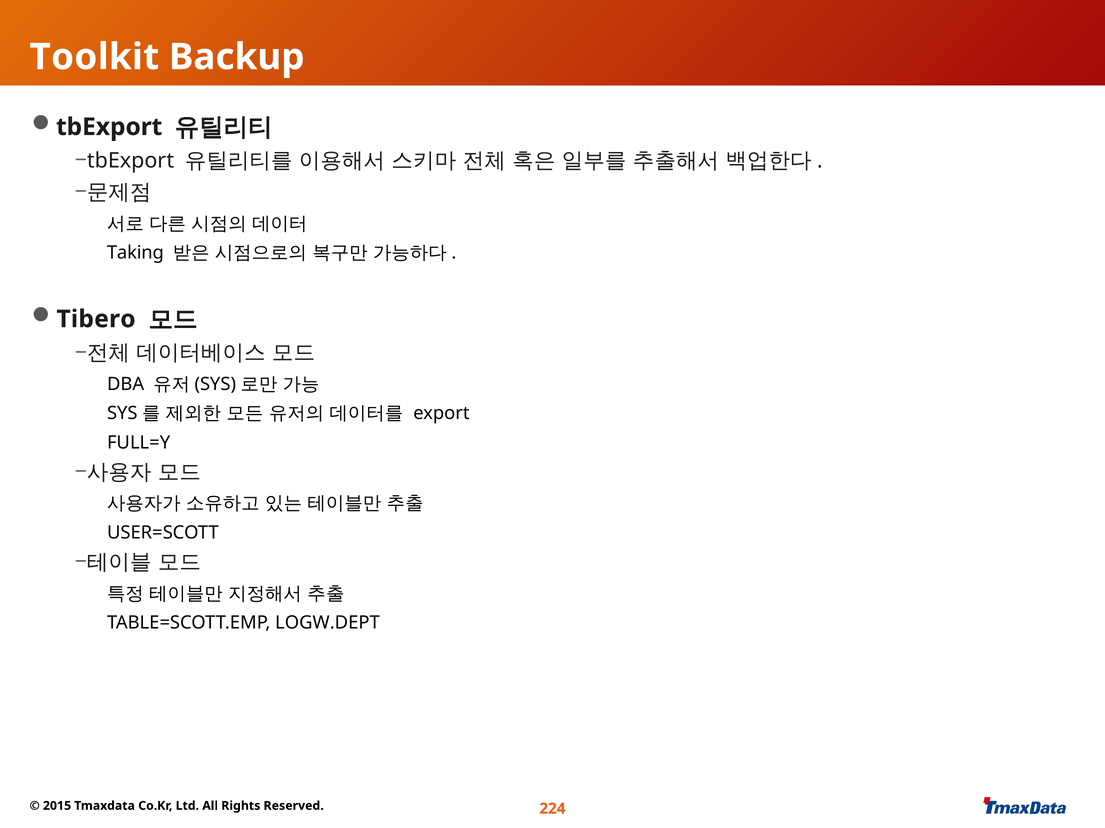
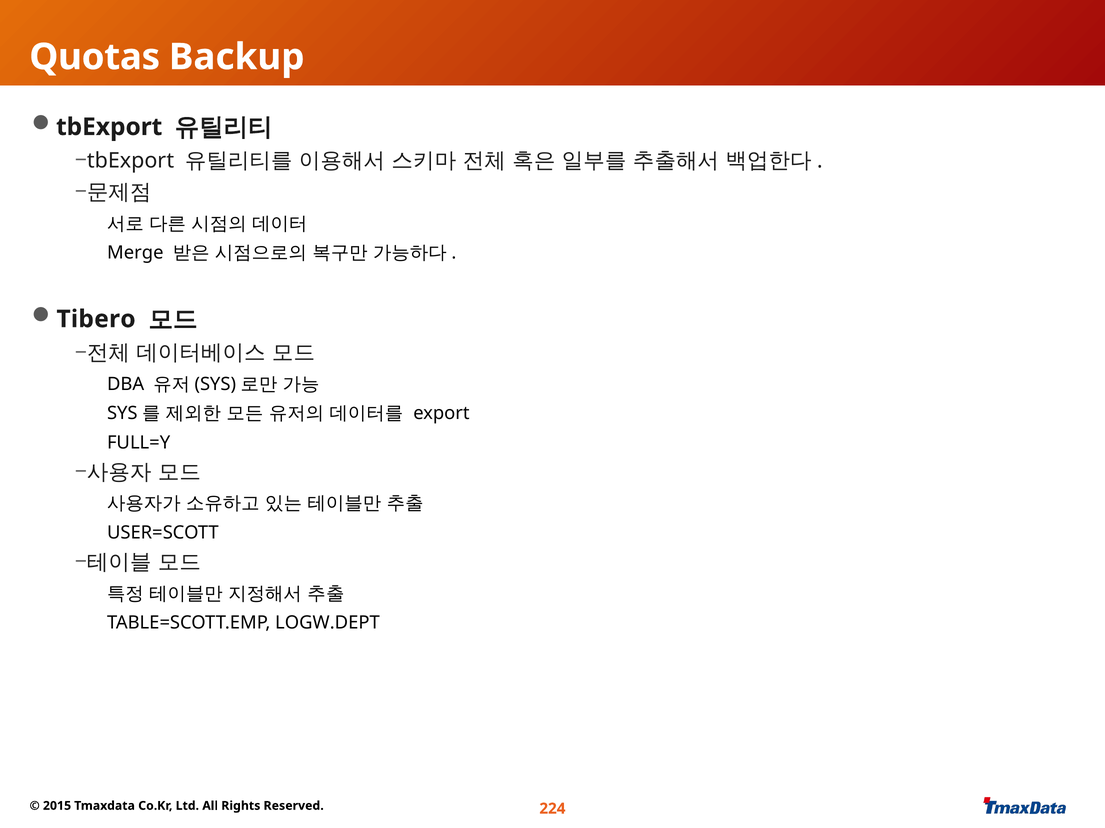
Toolkit: Toolkit -> Quotas (95, 57)
Taking: Taking -> Merge (135, 253)
